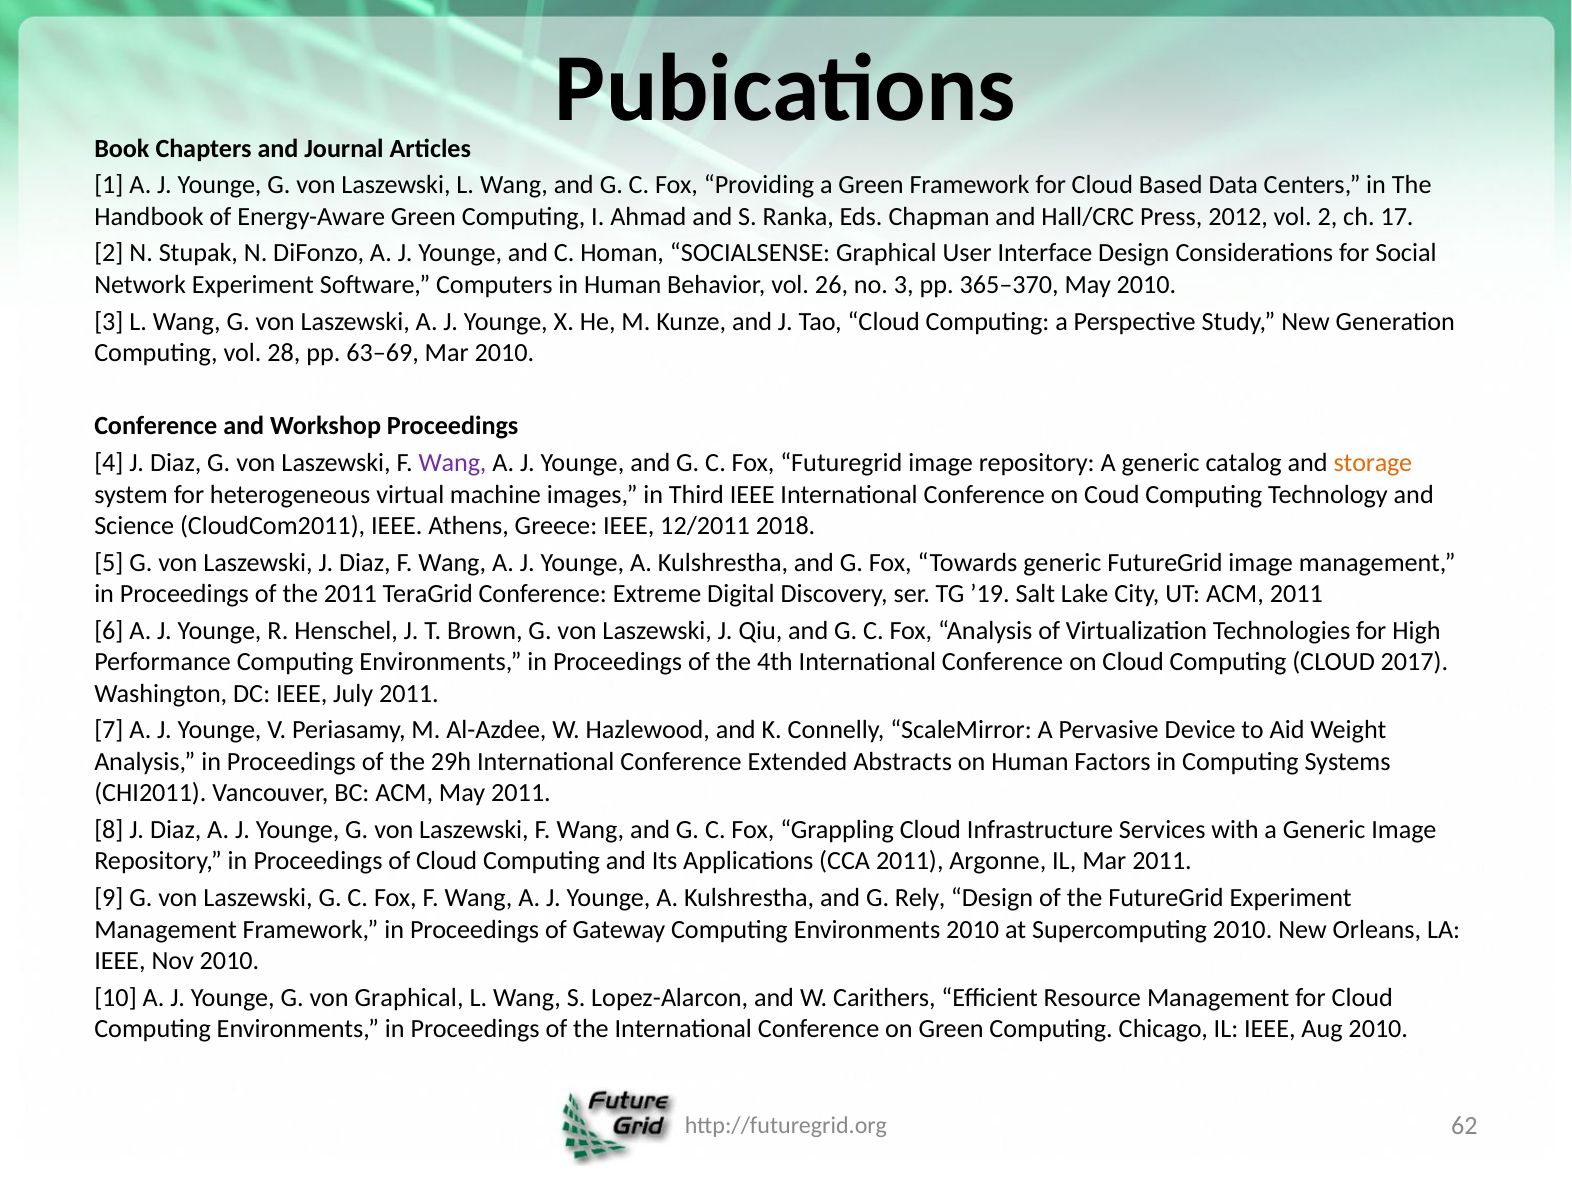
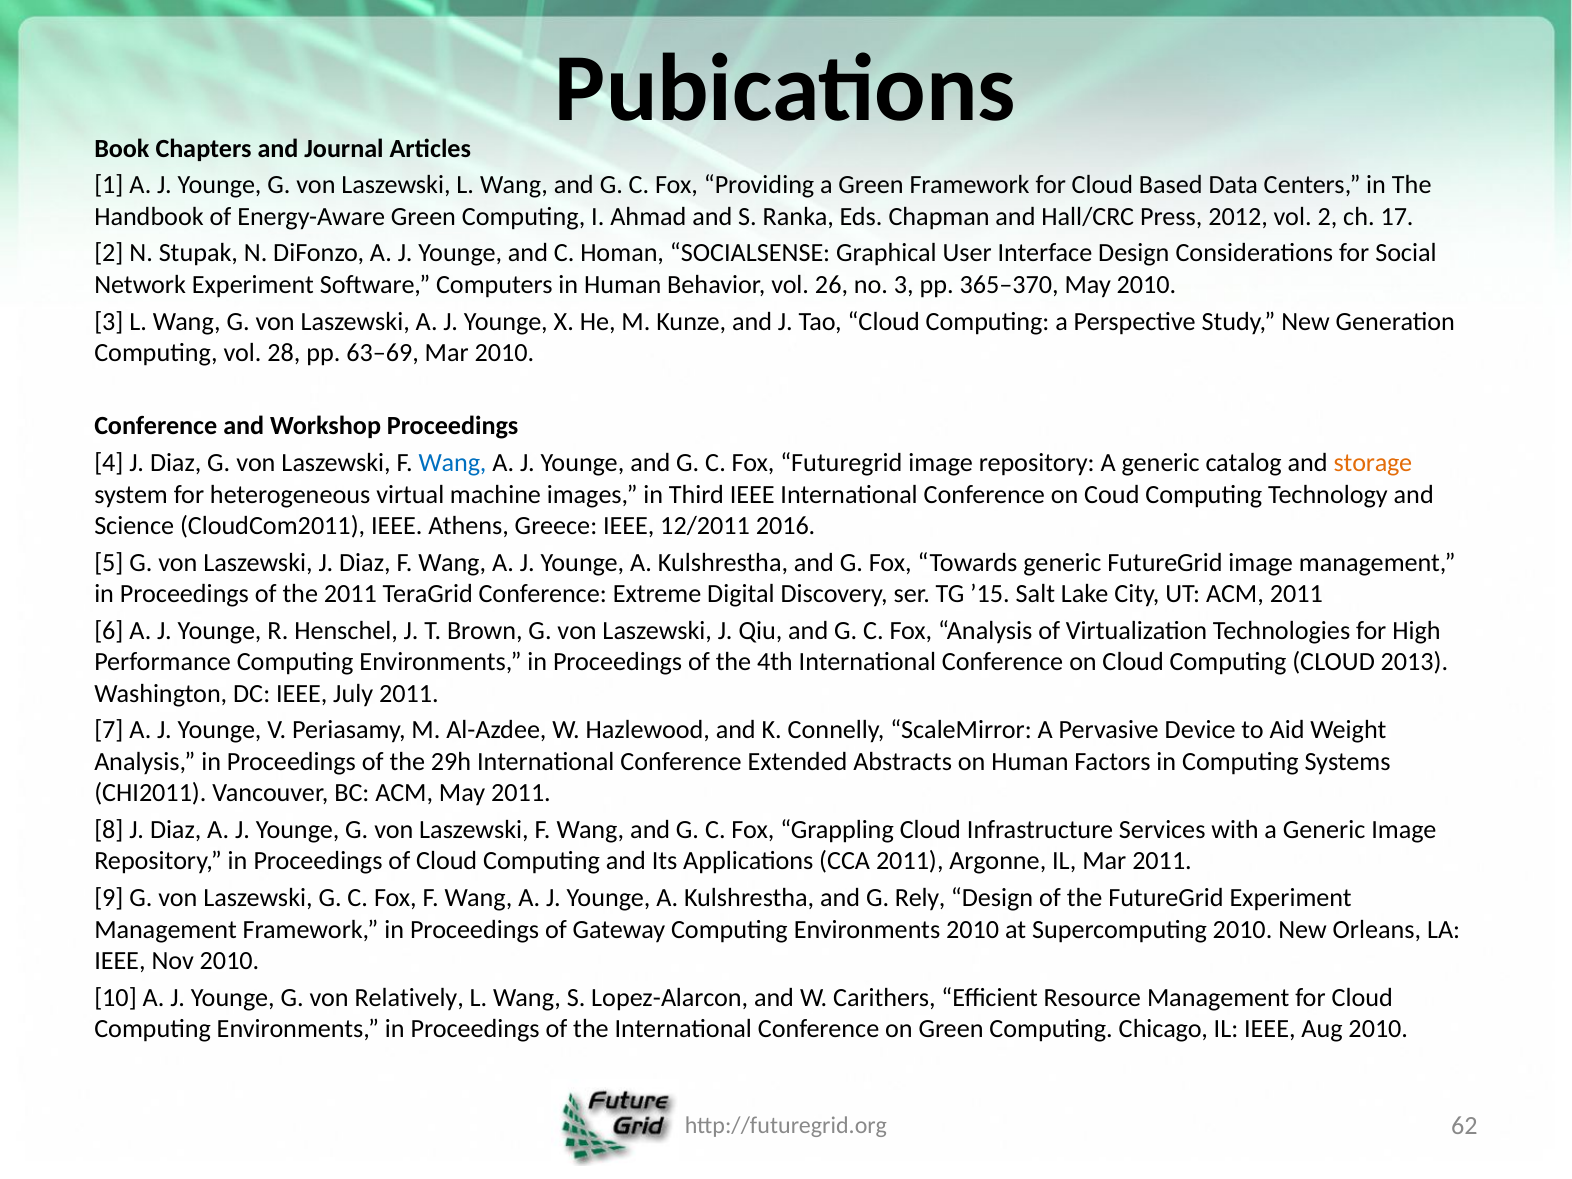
Wang colour: purple -> blue (453, 463)
2018: 2018 -> 2016 (786, 526)
’19: ’19 -> ’15 (990, 594)
2017: 2017 -> 2013 (1414, 662)
von Graphical: Graphical -> Relatively (409, 998)
